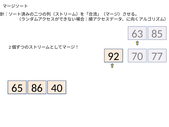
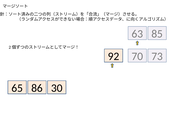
77: 77 -> 73 (157, 56)
40: 40 -> 30 (57, 88)
